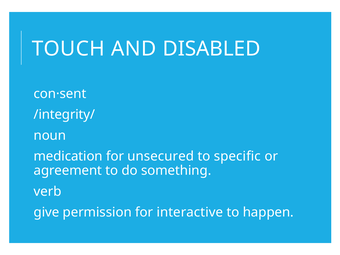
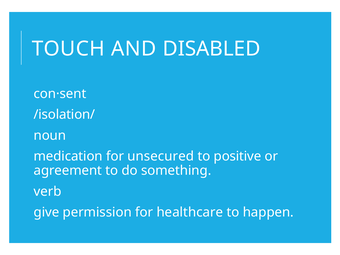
/integrity/: /integrity/ -> /isolation/ (64, 115)
specific: specific -> positive (237, 156)
interactive: interactive -> healthcare (190, 212)
